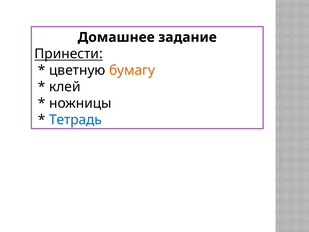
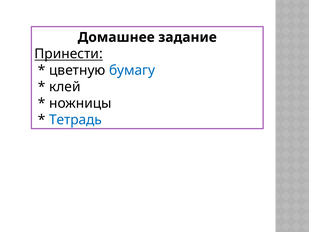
бумагу colour: orange -> blue (132, 70)
